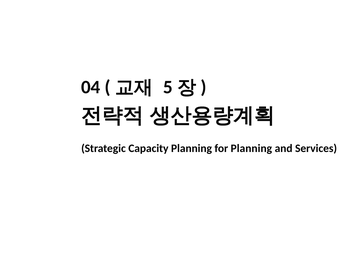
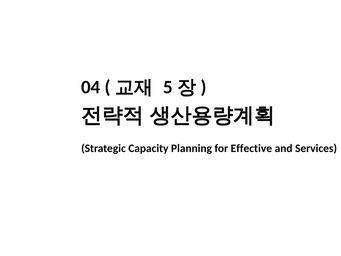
for Planning: Planning -> Effective (251, 148)
